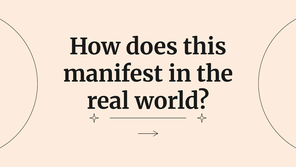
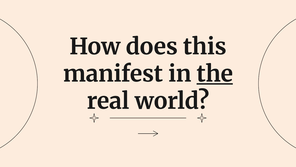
the underline: none -> present (215, 74)
